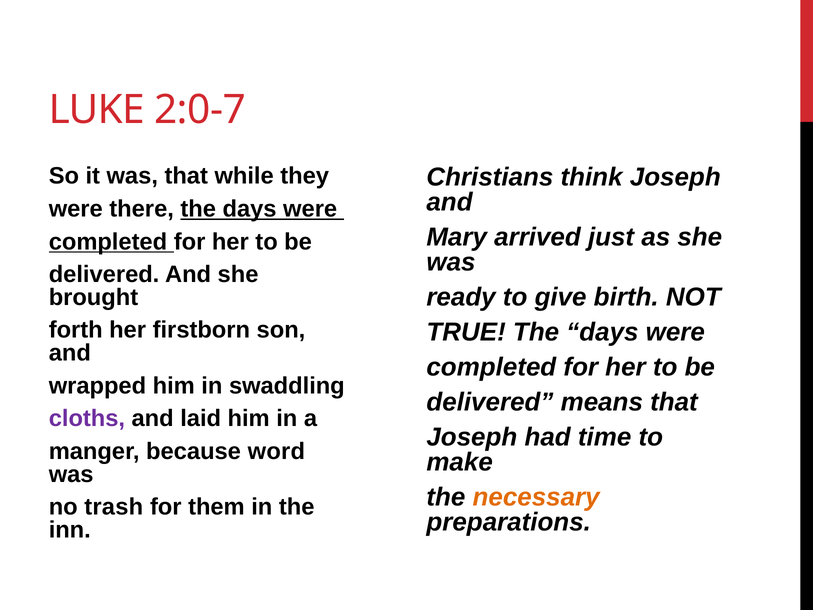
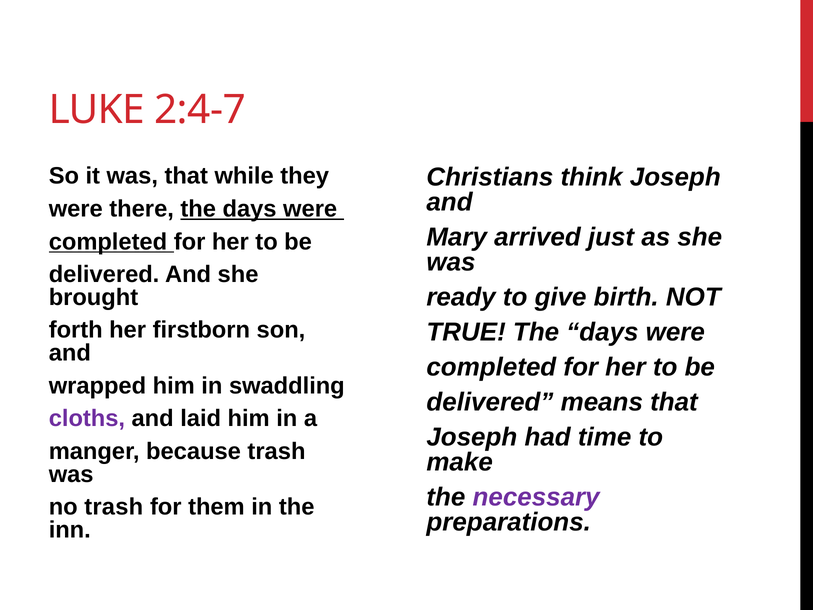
2:0-7: 2:0-7 -> 2:4-7 (200, 110)
because word: word -> trash (276, 451)
necessary colour: orange -> purple (536, 497)
